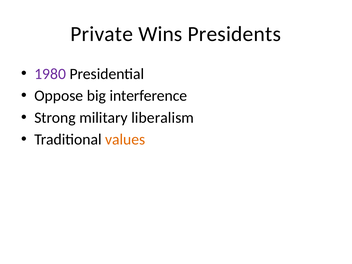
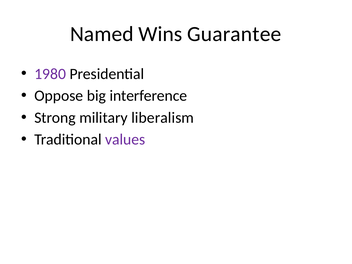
Private: Private -> Named (102, 34)
Presidents: Presidents -> Guarantee (234, 34)
values colour: orange -> purple (125, 140)
